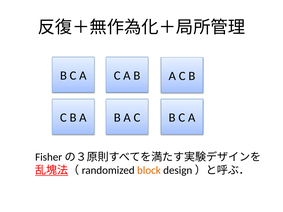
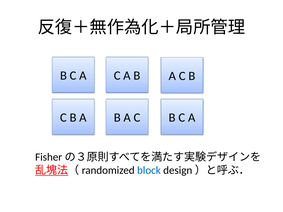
block colour: orange -> blue (149, 170)
